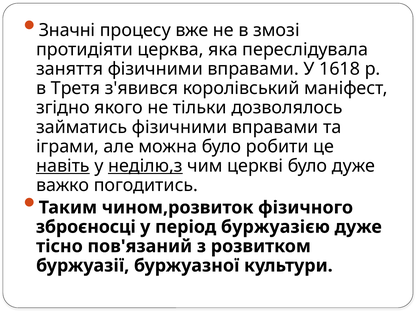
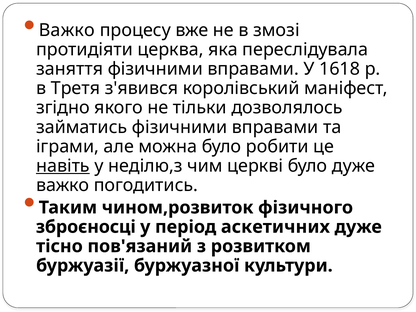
Значні: Значні -> Важко (67, 30)
неділю,з underline: present -> none (145, 166)
буржуазією: буржуазією -> аскетичних (275, 227)
